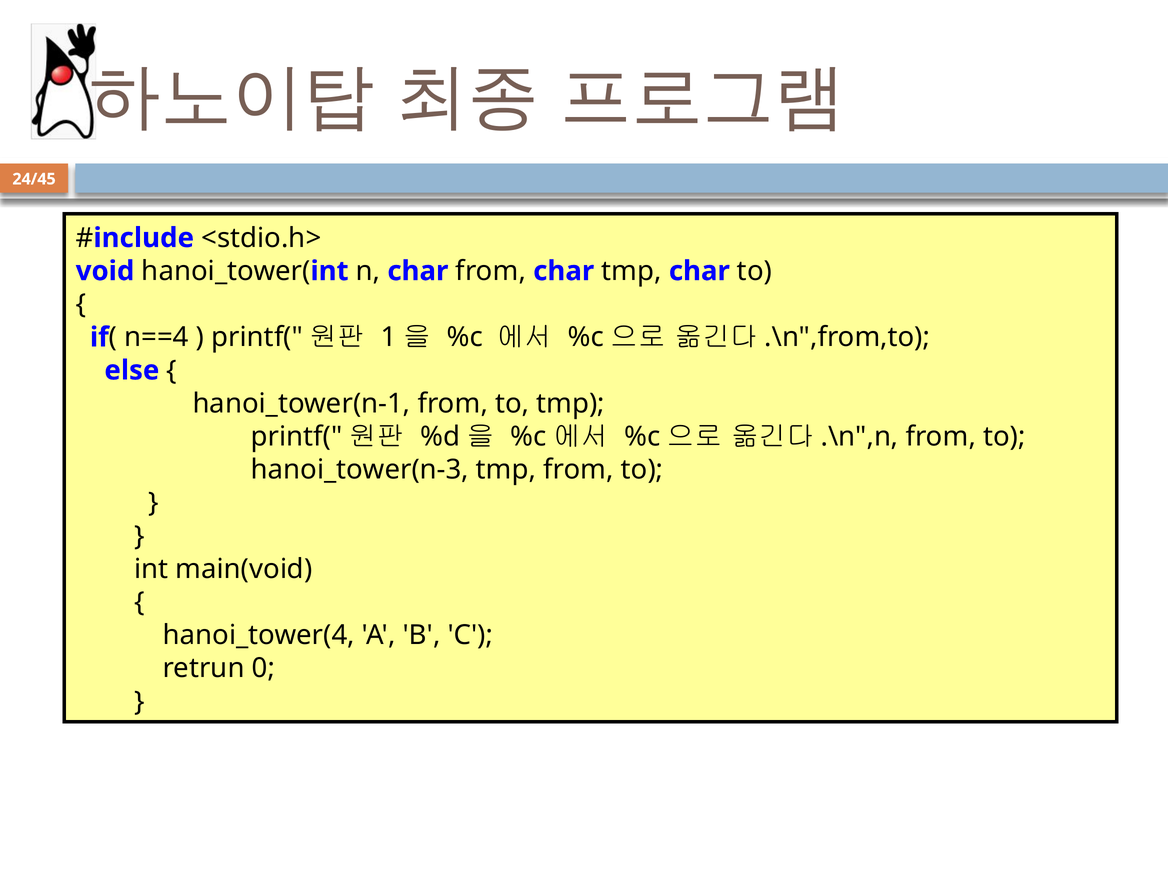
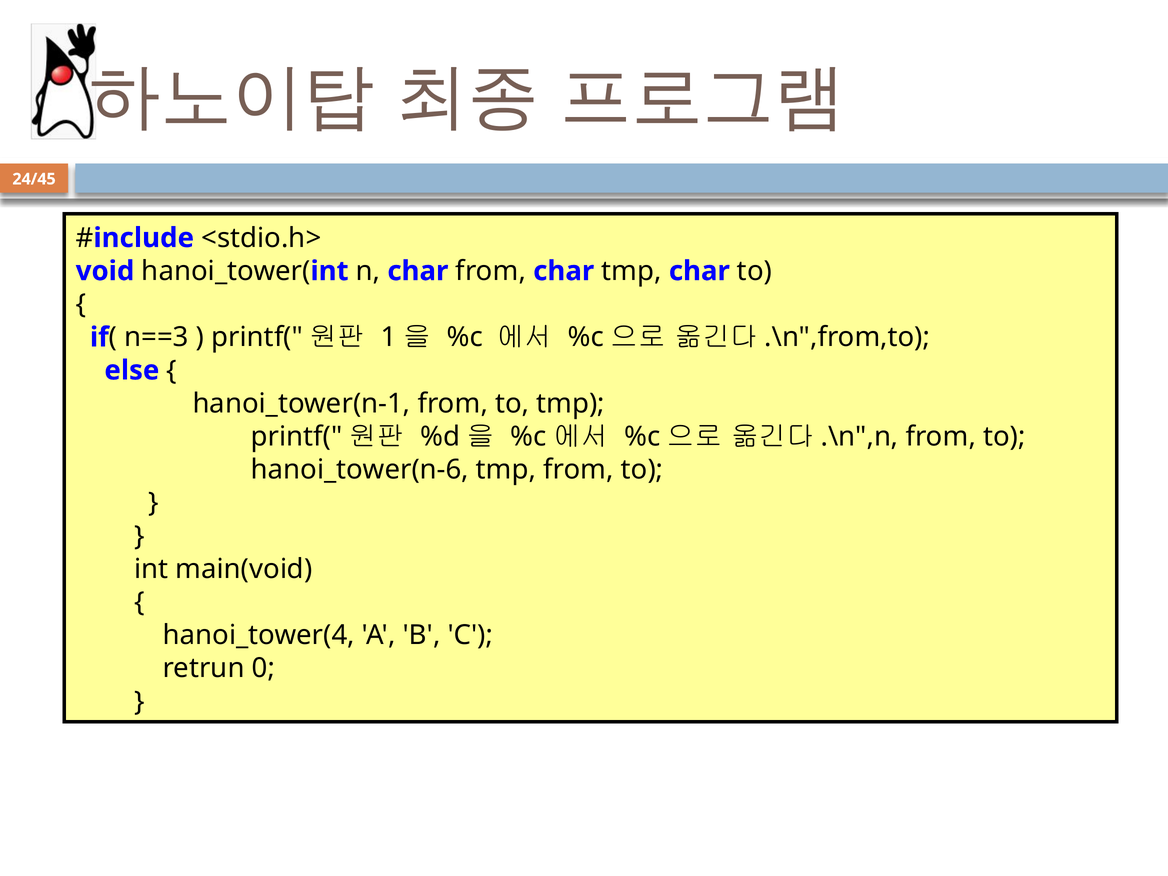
n==4: n==4 -> n==3 (156, 337)
hanoi_tower(n-3: hanoi_tower(n-3 -> hanoi_tower(n-6 (360, 470)
